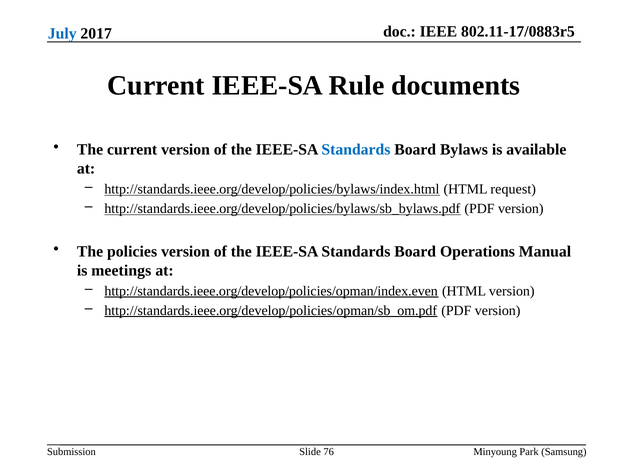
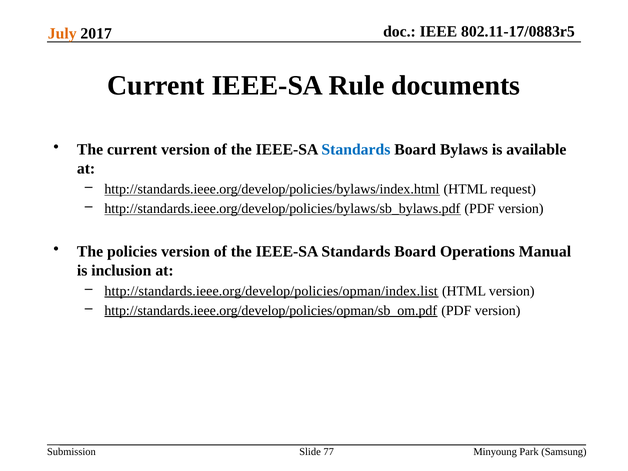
July colour: blue -> orange (62, 34)
meetings: meetings -> inclusion (121, 270)
http://standards.ieee.org/develop/policies/opman/index.even: http://standards.ieee.org/develop/policies/opman/index.even -> http://standards.ieee.org/develop/policies/opman/index.list (271, 291)
76: 76 -> 77 (329, 452)
